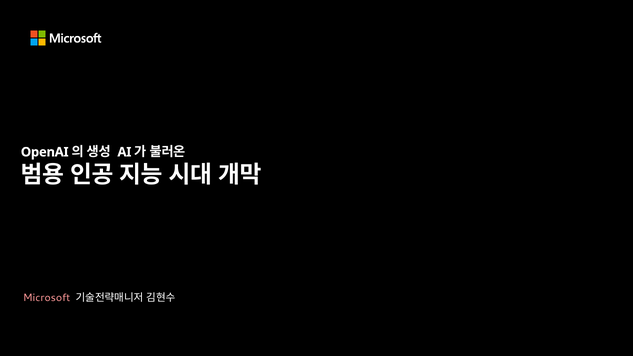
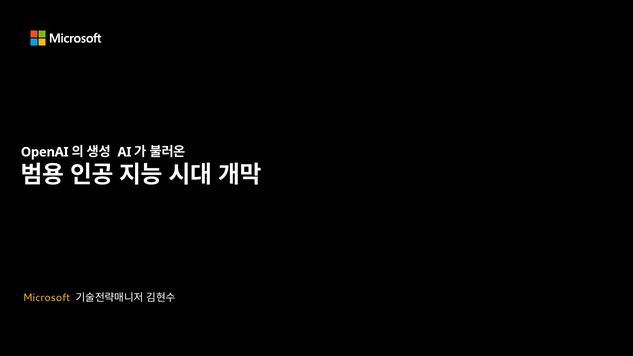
Microsoft colour: pink -> yellow (47, 298)
